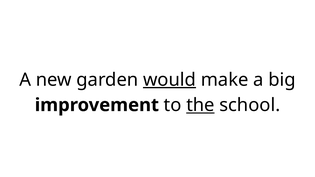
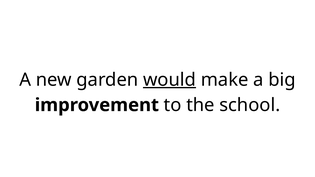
the underline: present -> none (200, 105)
